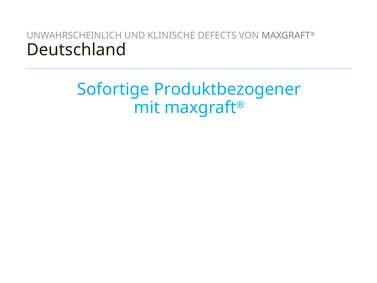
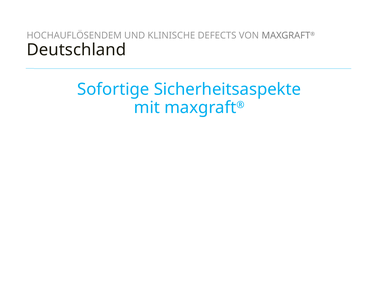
UNWAHRSCHEINLICH: UNWAHRSCHEINLICH -> HOCHAUFLÖSENDEM (74, 36)
Produktbezogener: Produktbezogener -> Sicherheitsaspekte (227, 89)
